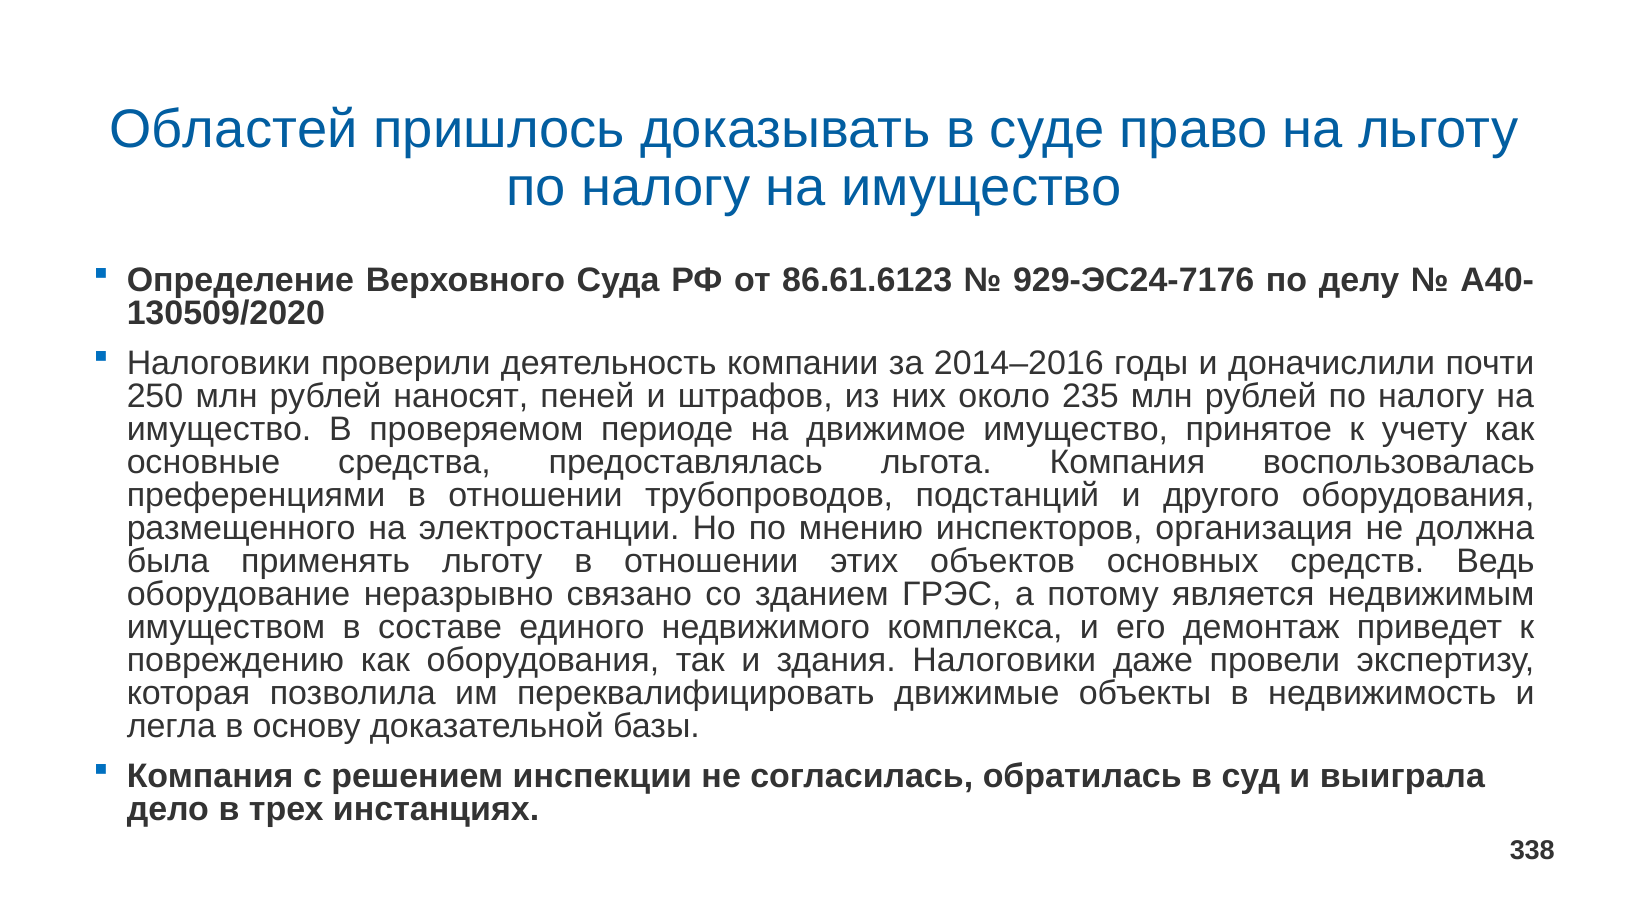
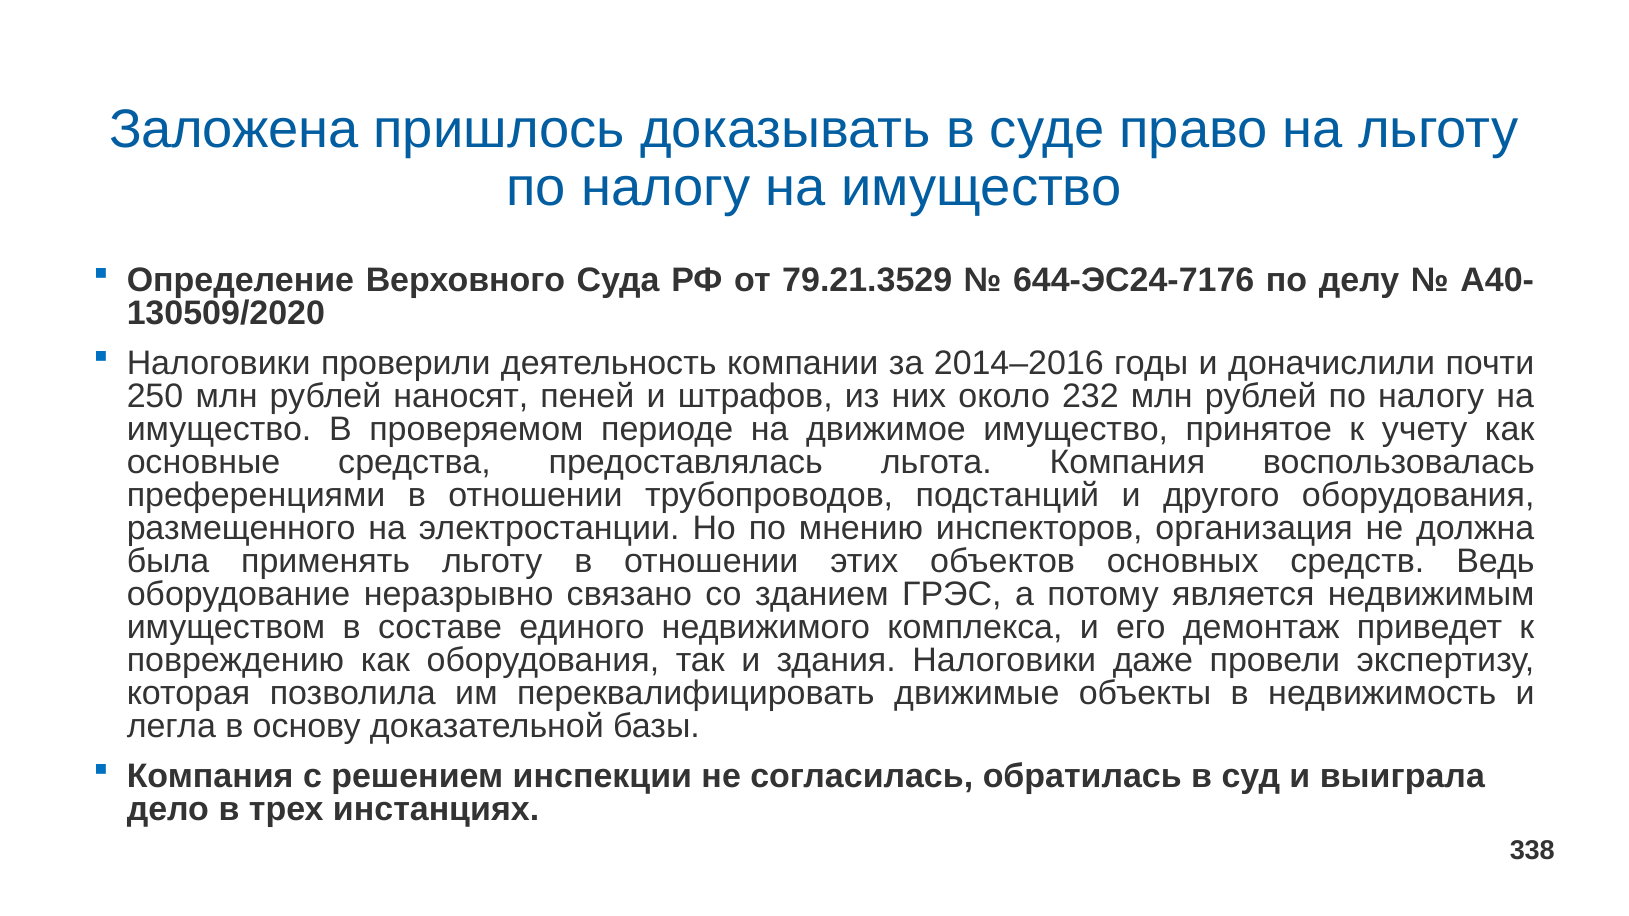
Областей: Областей -> Заложена (234, 129)
86.61.6123: 86.61.6123 -> 79.21.3529 (867, 280)
929-ЭС24-7176: 929-ЭС24-7176 -> 644-ЭС24-7176 (1134, 280)
235: 235 -> 232 (1090, 396)
